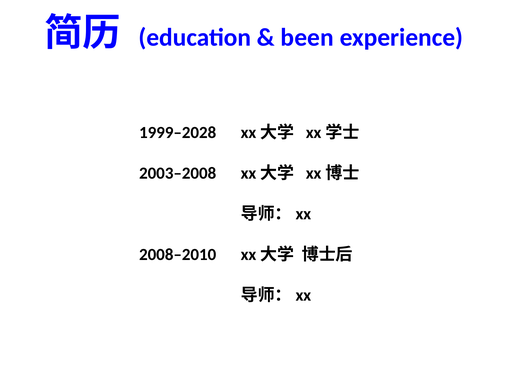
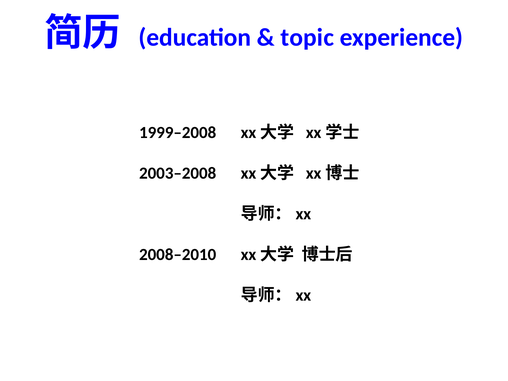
been: been -> topic (307, 37)
1999–2028: 1999–2028 -> 1999–2008 (178, 133)
